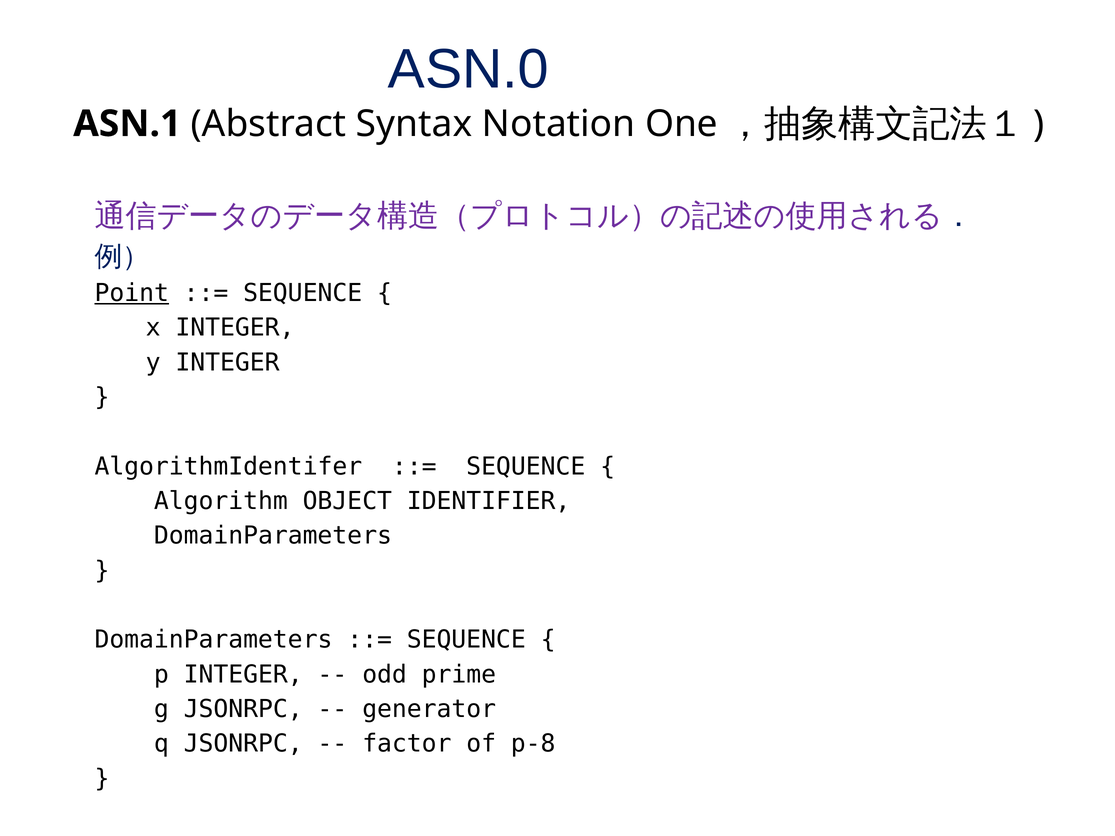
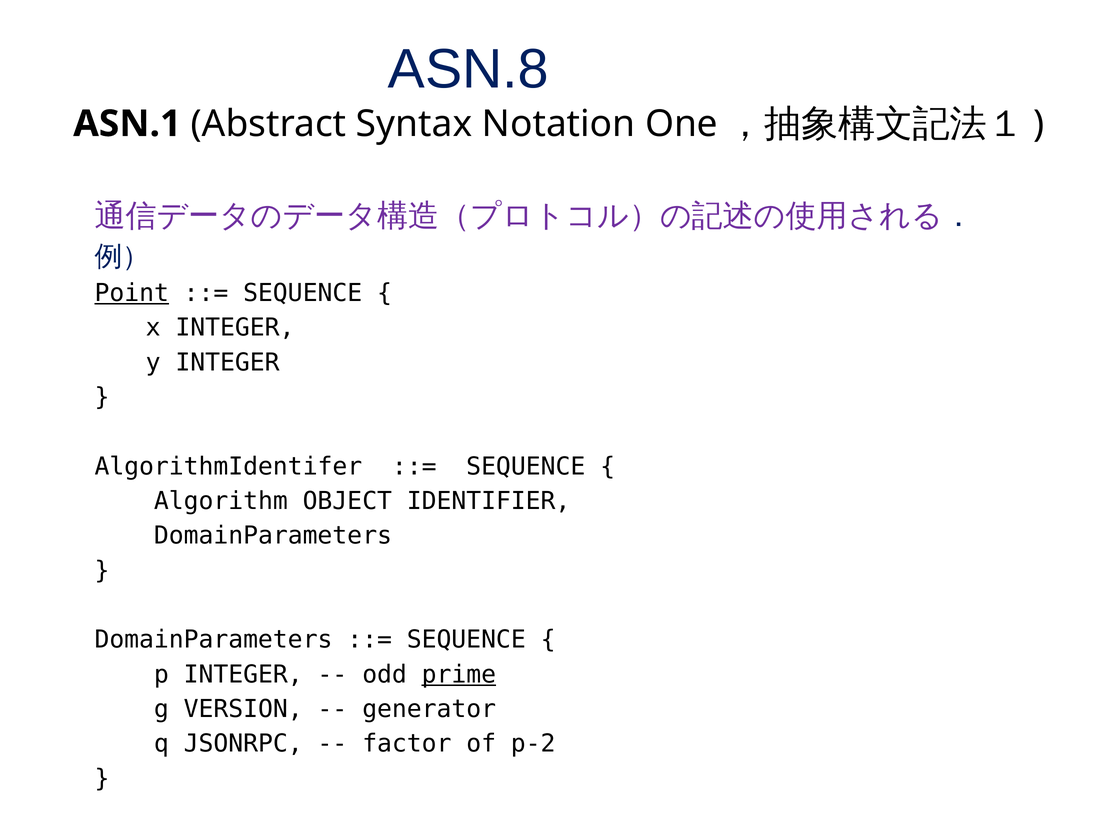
ASN.0: ASN.0 -> ASN.8 (468, 69)
prime underline: none -> present (459, 675)
g JSONRPC: JSONRPC -> VERSION (243, 709)
p-8: p-8 -> p-2 (533, 744)
